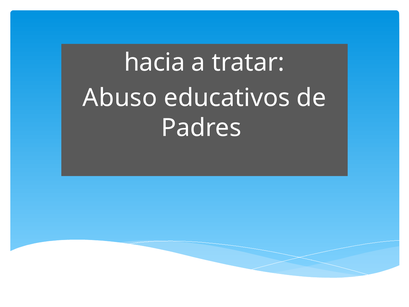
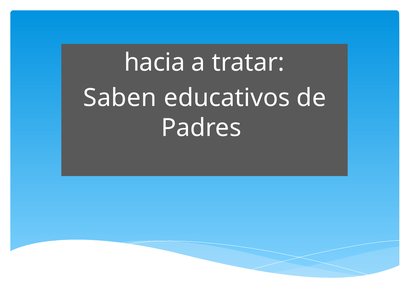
Abuso: Abuso -> Saben (120, 98)
